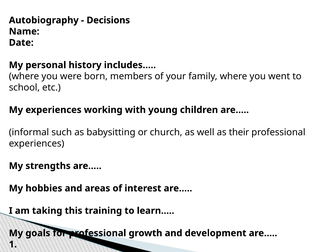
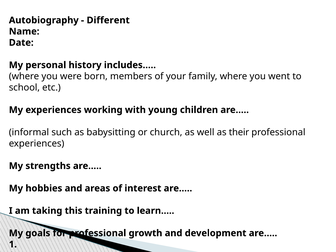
Decisions: Decisions -> Different (108, 20)
